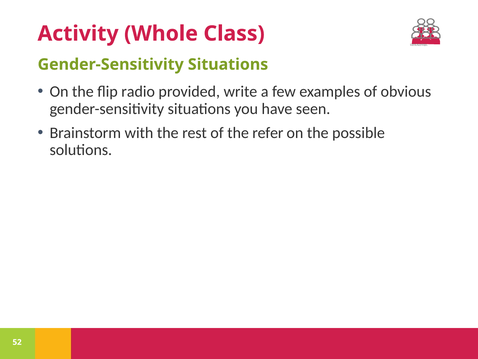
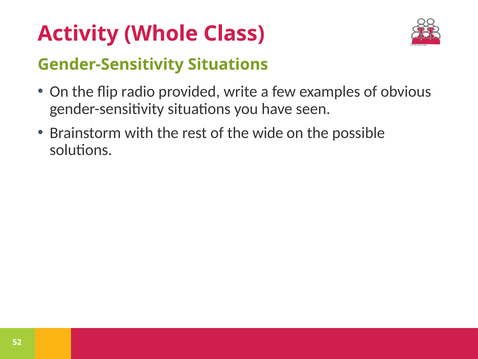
refer: refer -> wide (268, 133)
